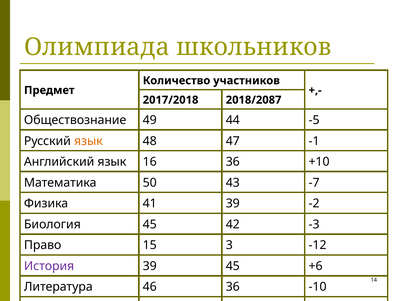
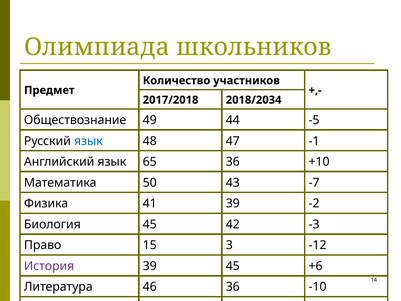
2018/2087: 2018/2087 -> 2018/2034 (254, 100)
язык colour: orange -> blue (88, 141)
16: 16 -> 65 (150, 162)
